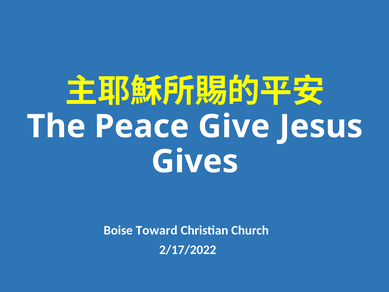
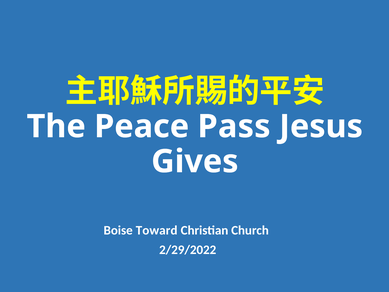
Give: Give -> Pass (234, 126)
2/17/2022: 2/17/2022 -> 2/29/2022 (188, 250)
